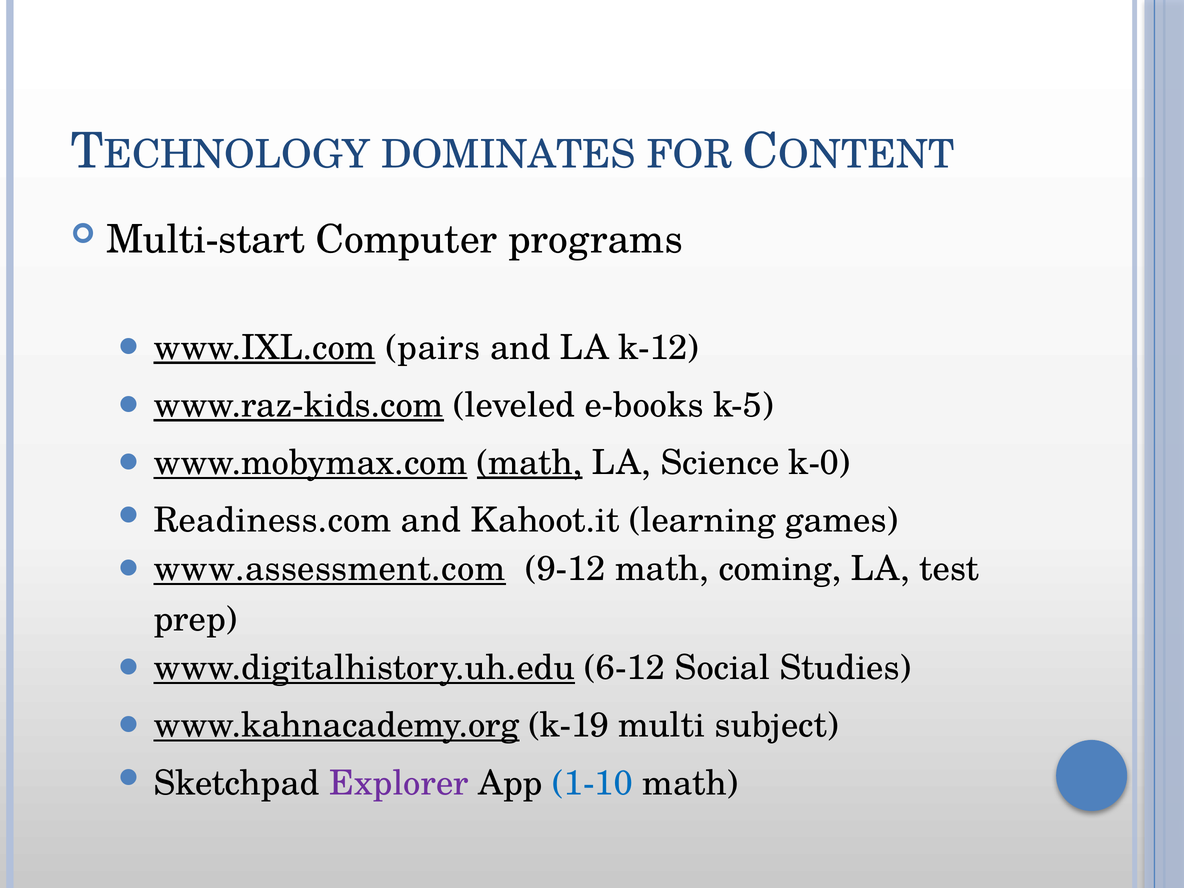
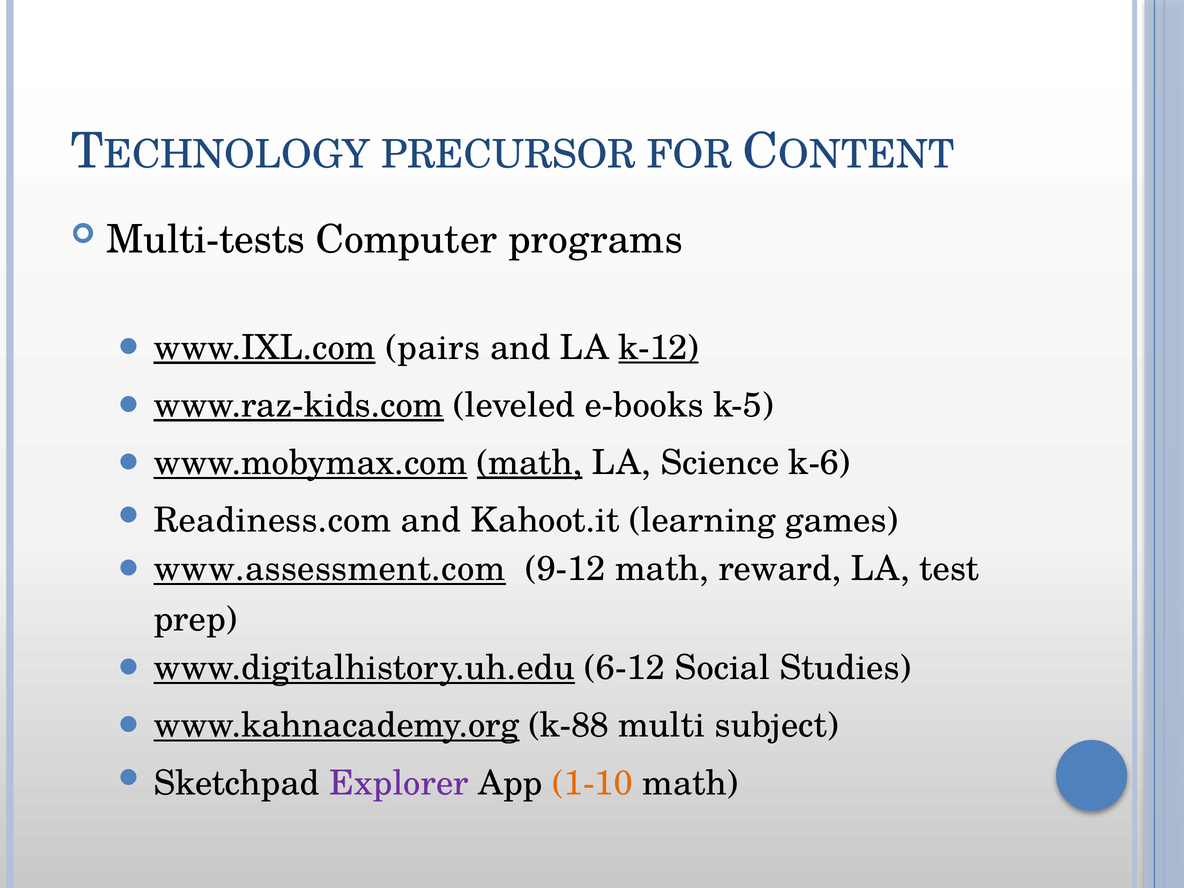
DOMINATES: DOMINATES -> PRECURSOR (509, 155)
Multi-start: Multi-start -> Multi-tests (206, 239)
k-12 underline: none -> present (659, 348)
k-0: k-0 -> k-6 (819, 463)
coming: coming -> reward (780, 569)
k-19: k-19 -> k-88 (569, 726)
1-10 colour: blue -> orange (593, 783)
